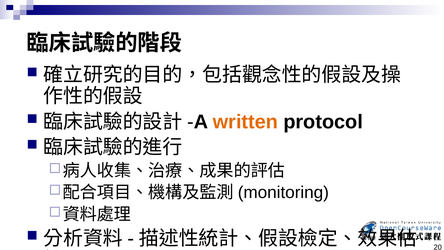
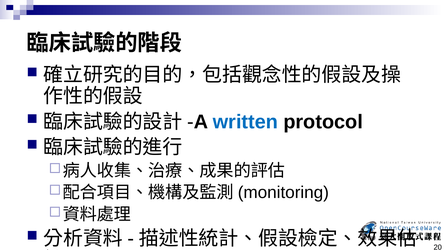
written colour: orange -> blue (245, 122)
